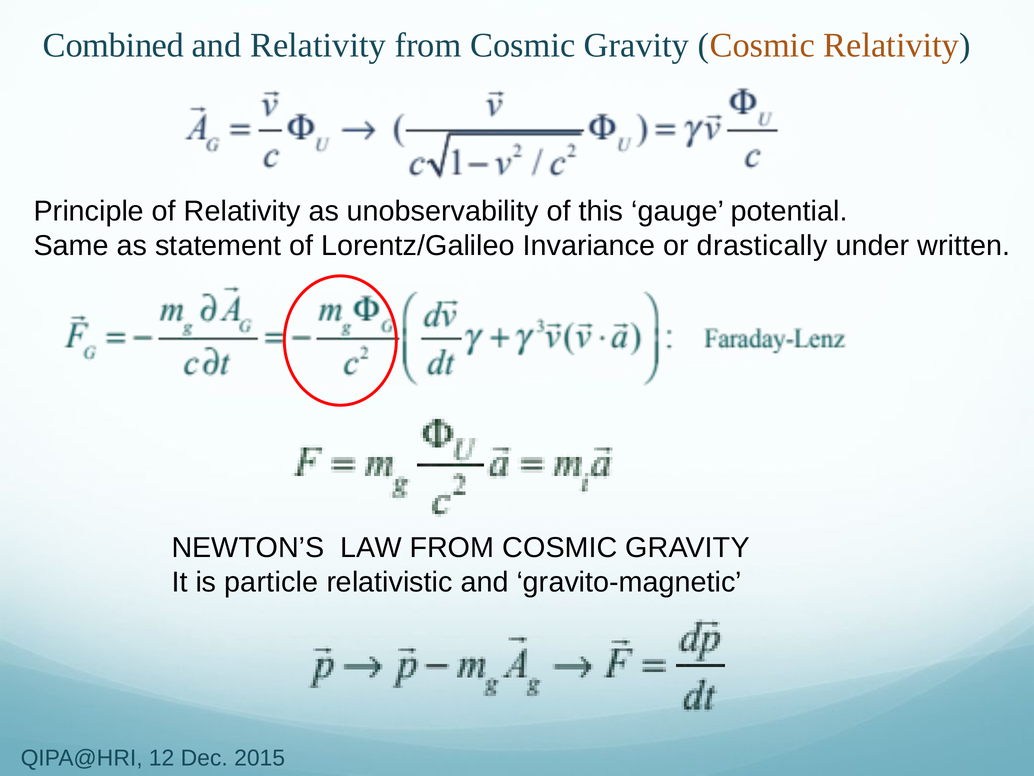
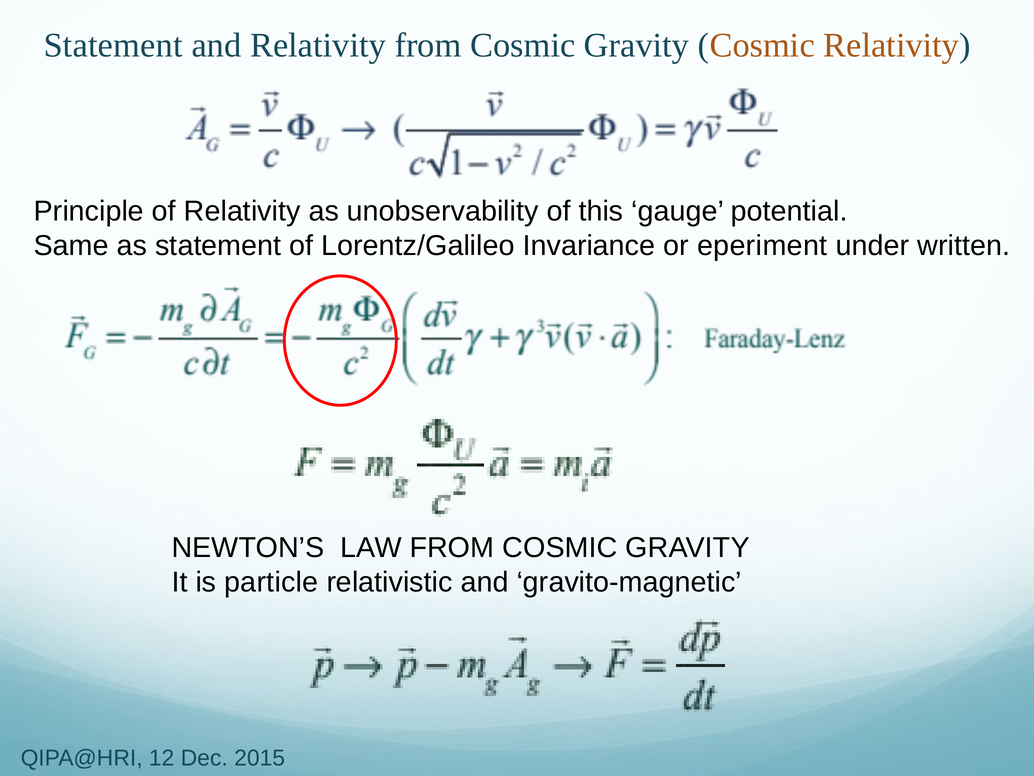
Combined: Combined -> Statement (113, 45)
drastically: drastically -> eperiment (762, 246)
